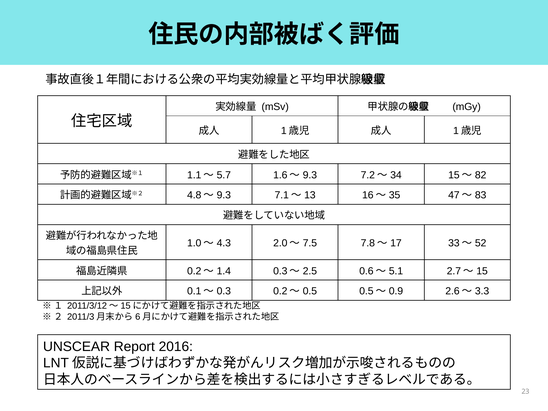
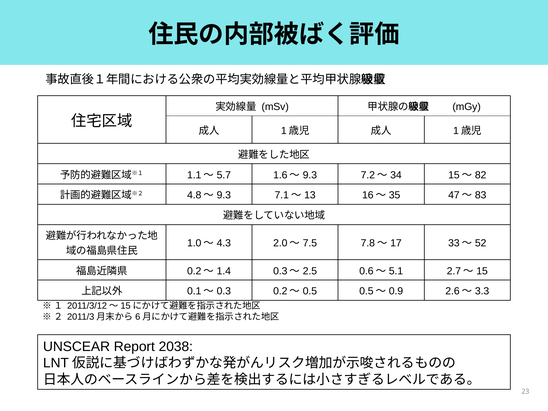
2016: 2016 -> 2038 (176, 347)
